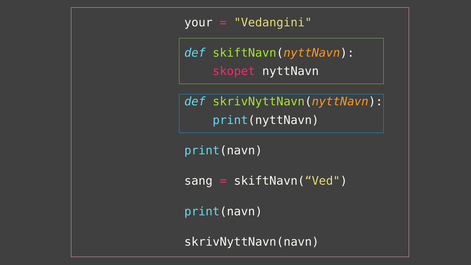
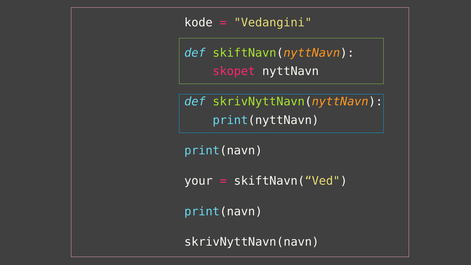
your: your -> kode (198, 23)
sang: sang -> your (198, 181)
